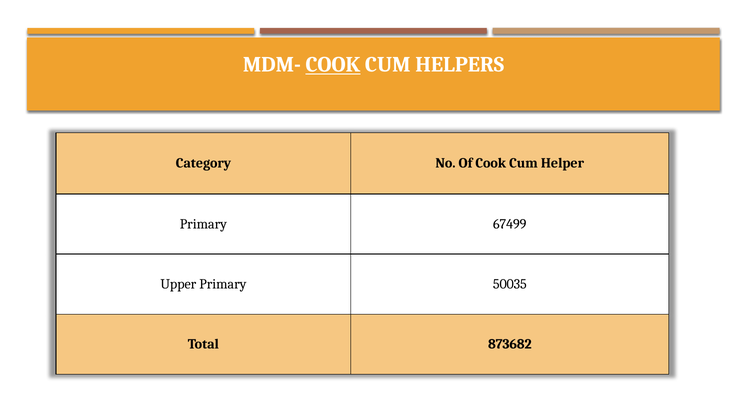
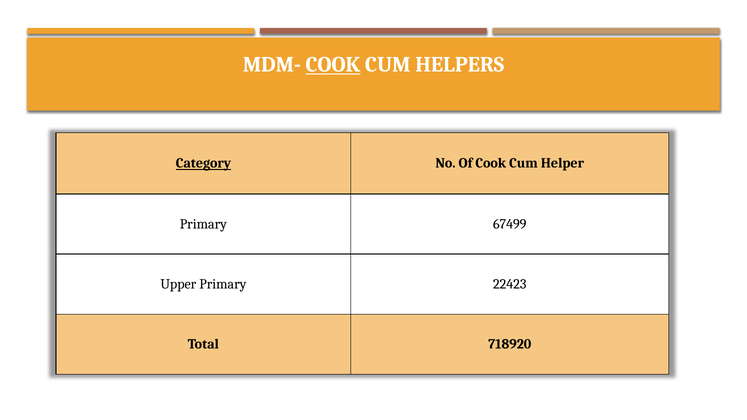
Category underline: none -> present (203, 163)
50035: 50035 -> 22423 (510, 284)
873682: 873682 -> 718920 (510, 344)
